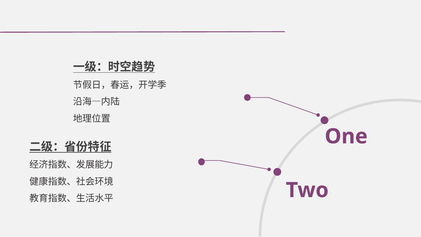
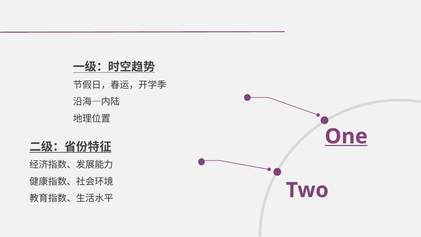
One underline: none -> present (346, 136)
